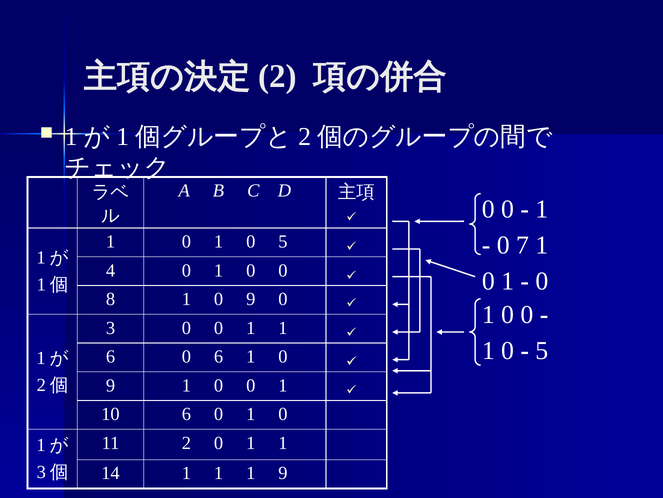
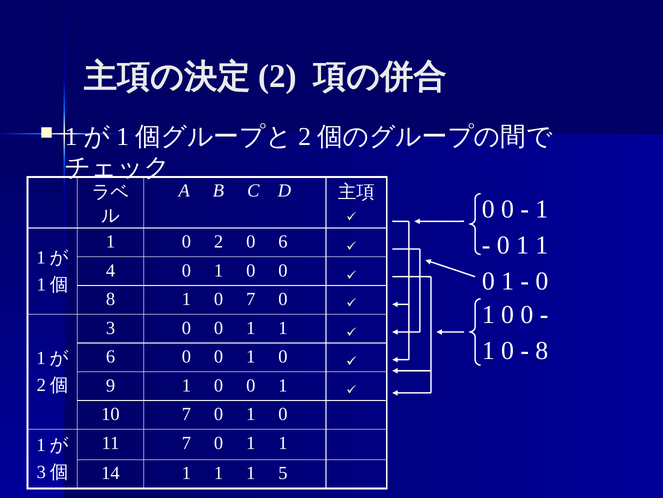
1 0 1: 1 -> 2 (219, 241)
0 5: 5 -> 6 (283, 241)
7: 7 -> 1 (523, 245)
8 1 0 9: 9 -> 7 (251, 299)
5: 5 -> 8 (542, 350)
6 0 6: 6 -> 0 (219, 356)
10 6: 6 -> 7 (186, 414)
11 2: 2 -> 7 (186, 442)
1 9: 9 -> 5 (283, 473)
